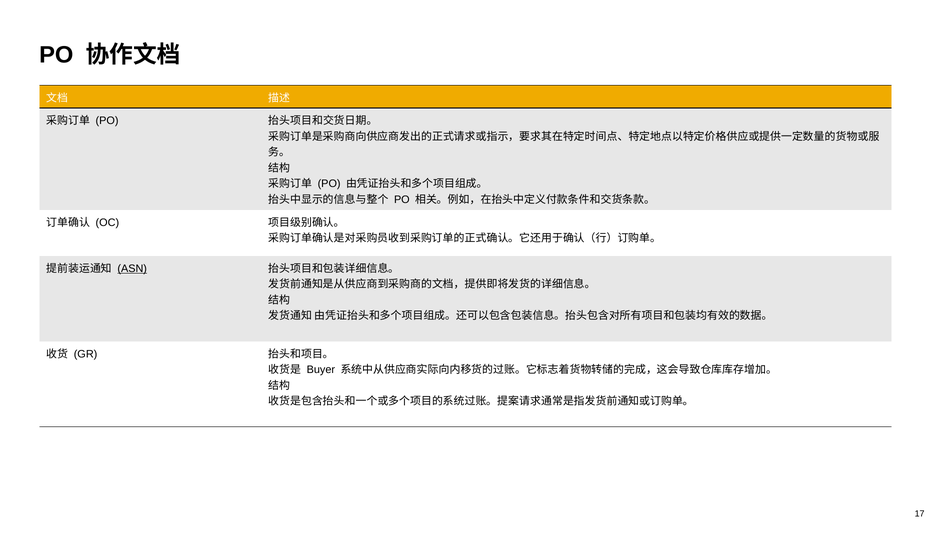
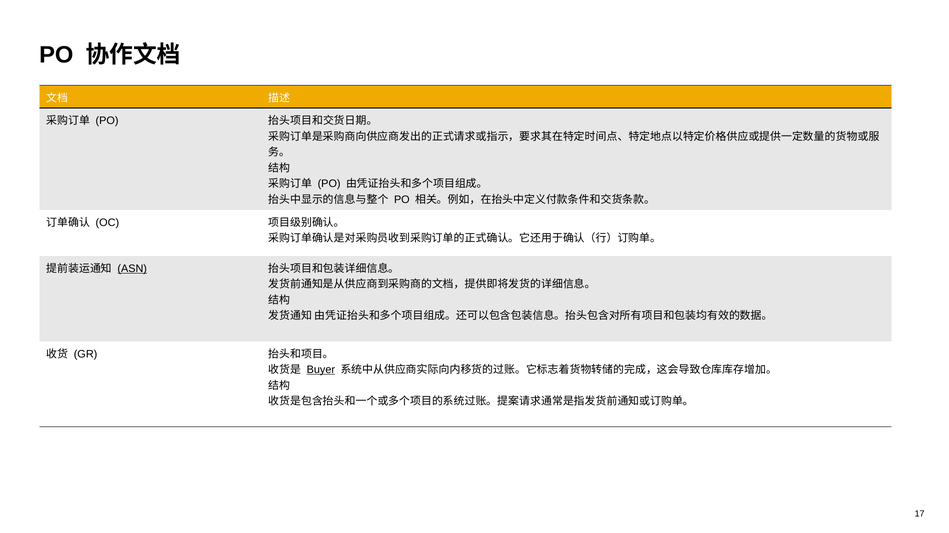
Buyer underline: none -> present (321, 370)
